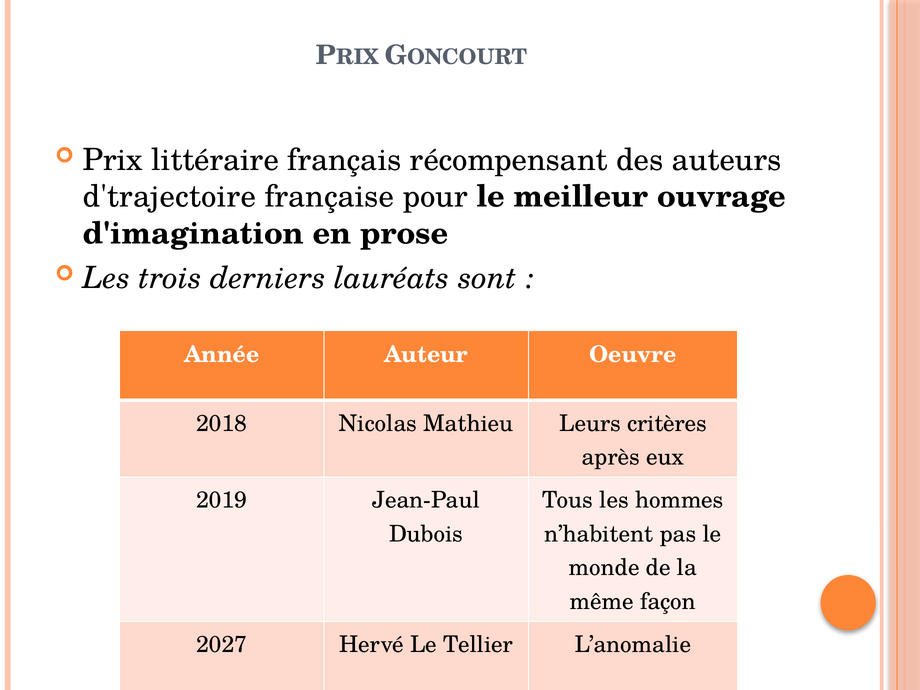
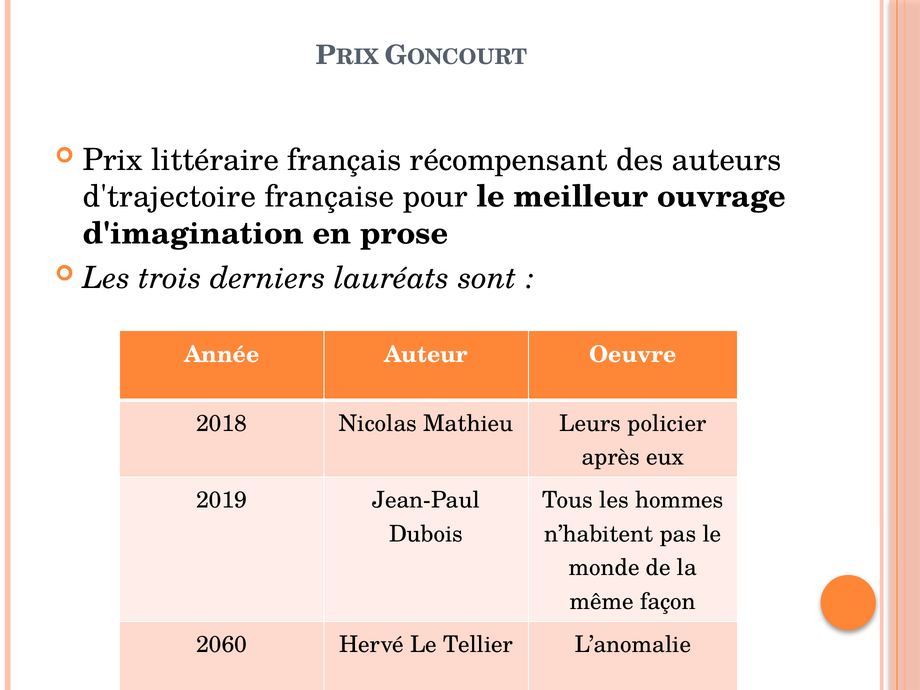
critères: critères -> policier (667, 424)
2027: 2027 -> 2060 (222, 645)
